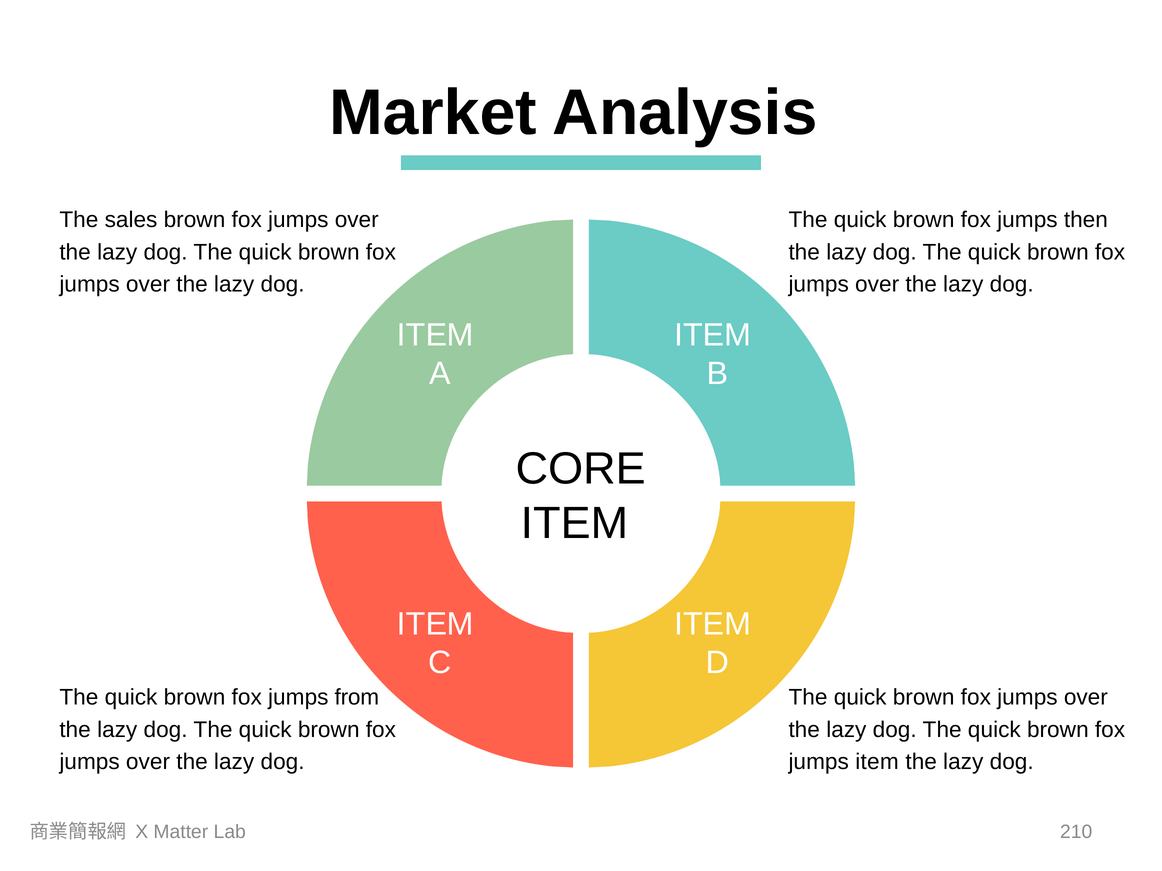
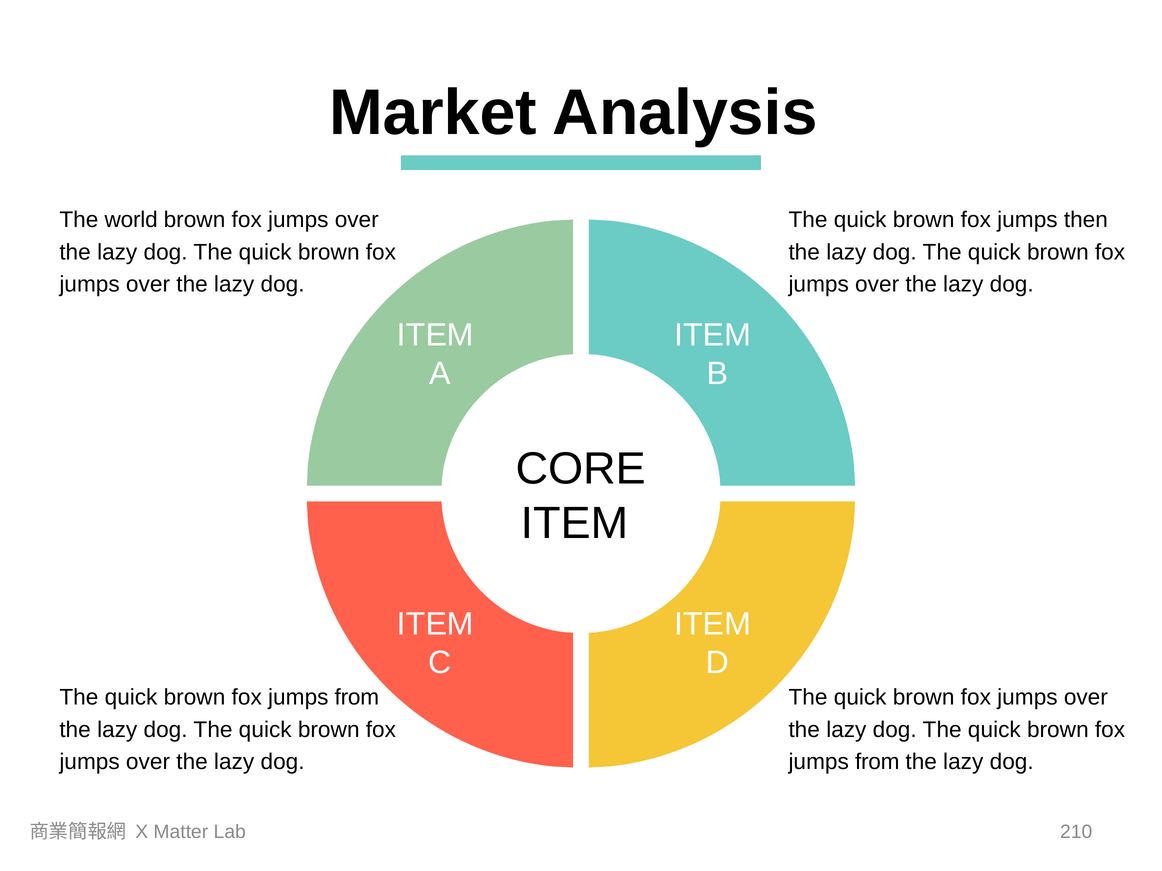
sales: sales -> world (131, 220)
item: item -> from (877, 762)
